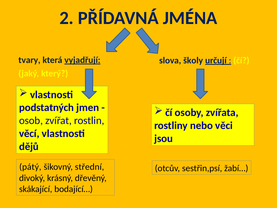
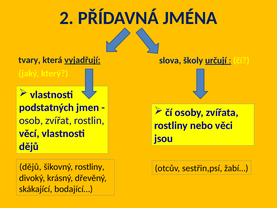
pátý: pátý -> dějů (30, 167)
šikovný střední: střední -> rostliny (90, 167)
